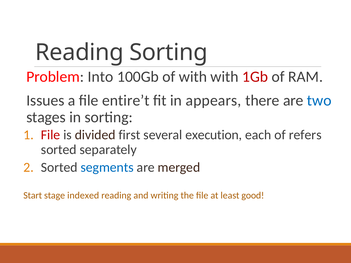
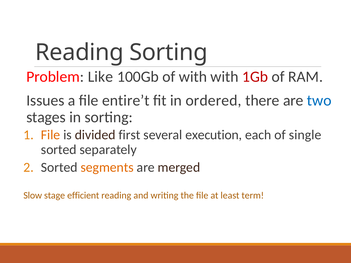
Into: Into -> Like (100, 77)
appears: appears -> ordered (214, 100)
File colour: red -> orange (51, 135)
refers: refers -> single (305, 135)
segments colour: blue -> orange (107, 168)
Start: Start -> Slow (33, 196)
indexed: indexed -> efficient (83, 196)
good: good -> term (253, 196)
